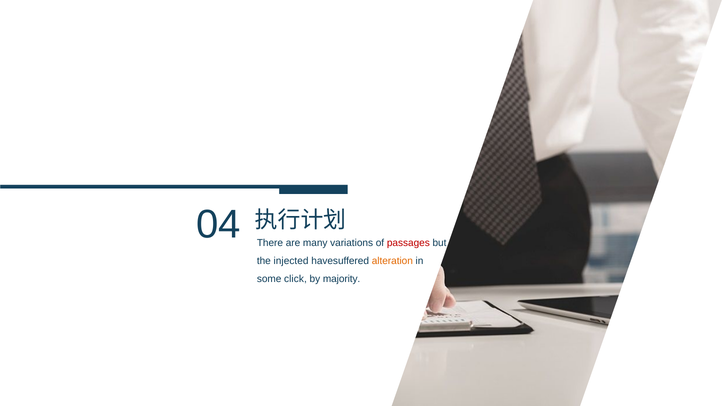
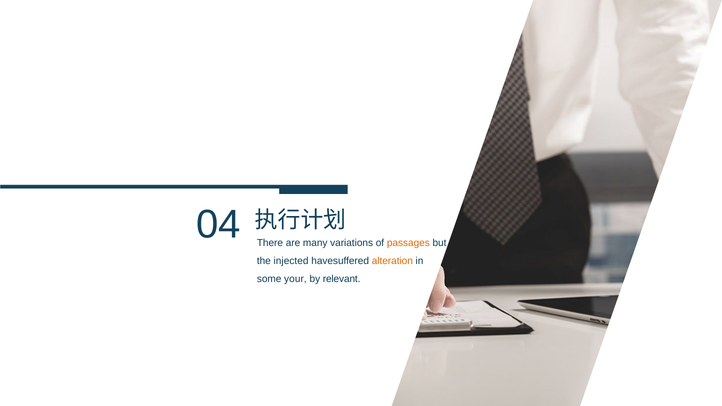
passages colour: red -> orange (408, 243)
click: click -> your (295, 279)
majority: majority -> relevant (342, 279)
